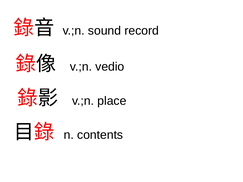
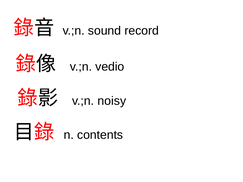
place: place -> noisy (112, 101)
